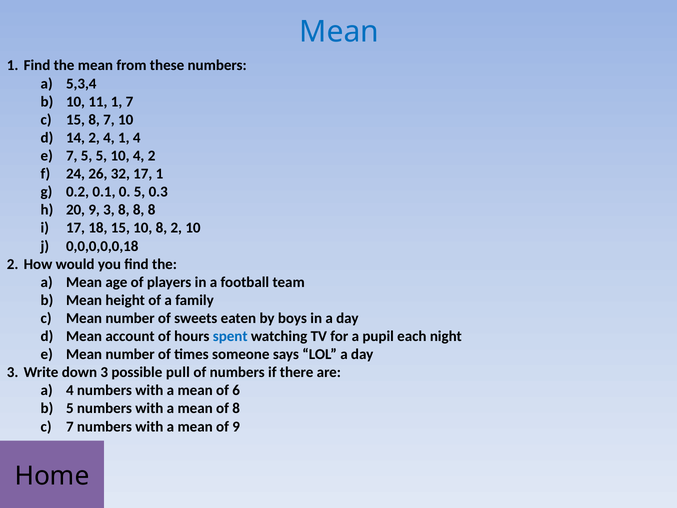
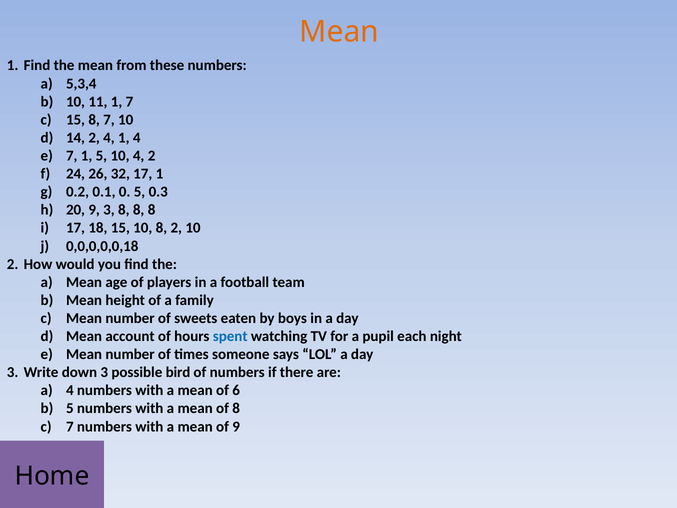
Mean colour: blue -> orange (339, 32)
7 5: 5 -> 1 (87, 156)
pull: pull -> bird (178, 372)
